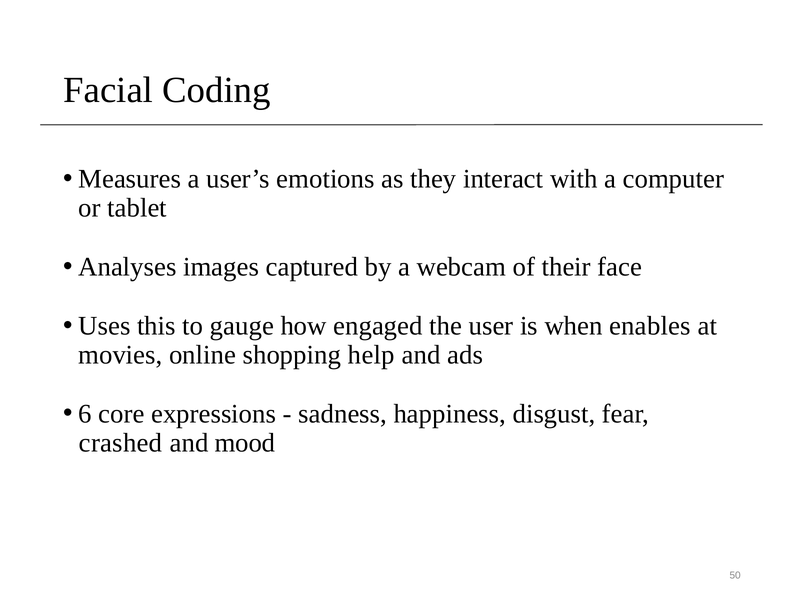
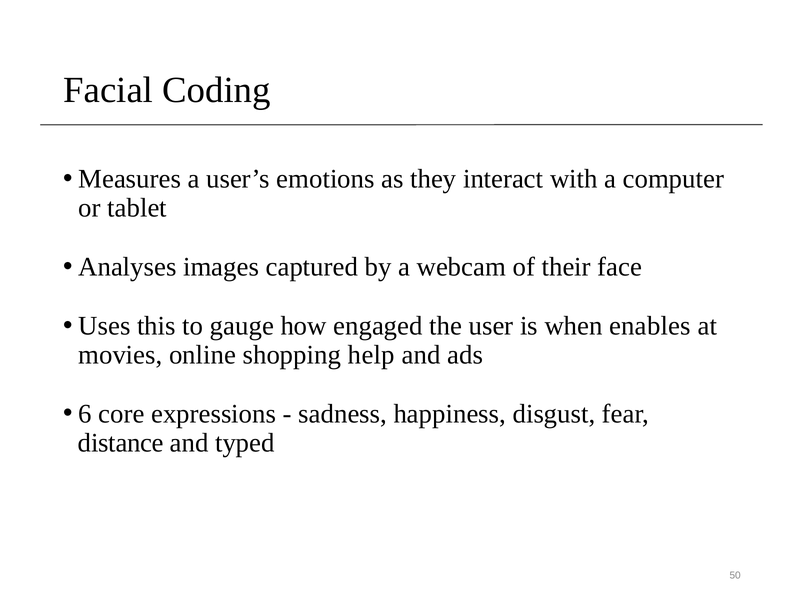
crashed: crashed -> distance (121, 443)
mood: mood -> typed (245, 443)
